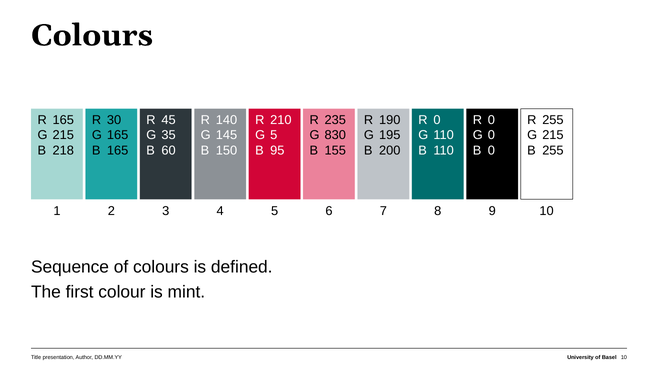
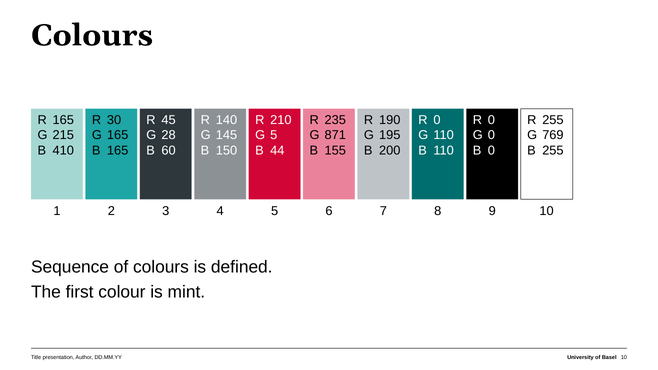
35: 35 -> 28 (169, 135)
830: 830 -> 871 (335, 135)
215: 215 -> 769 (553, 135)
218: 218 -> 410 (63, 151)
95: 95 -> 44 (277, 151)
